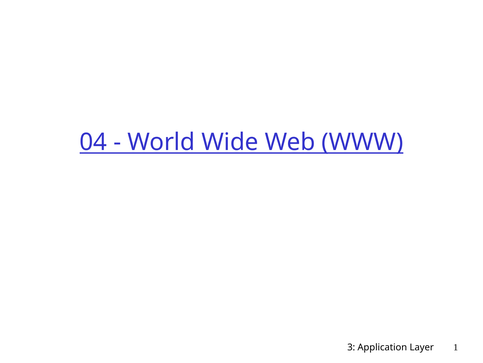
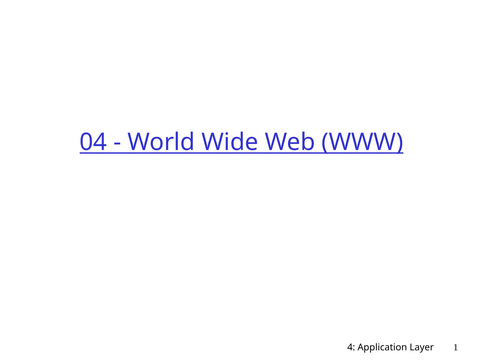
3: 3 -> 4 (351, 347)
